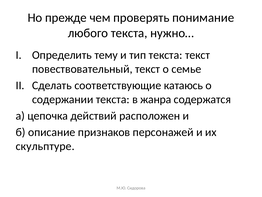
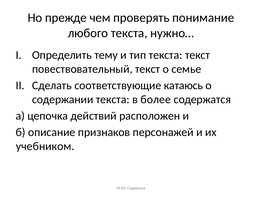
жанра: жанра -> более (156, 99)
скульптуре: скульптуре -> учебником (45, 146)
